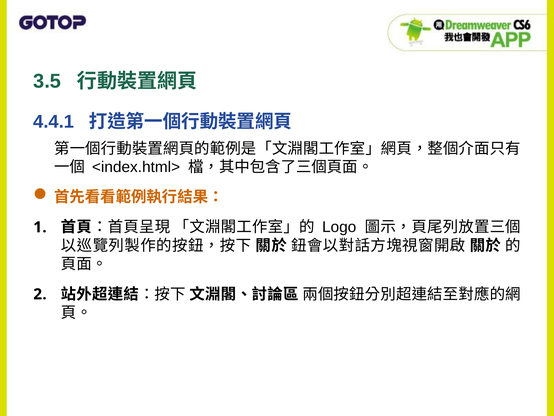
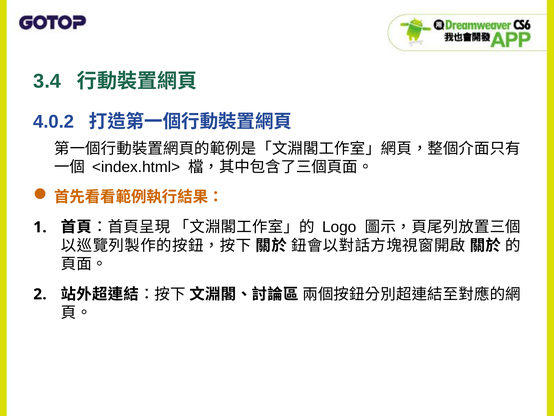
3.5: 3.5 -> 3.4 (47, 81)
4.4.1: 4.4.1 -> 4.0.2 (54, 122)
